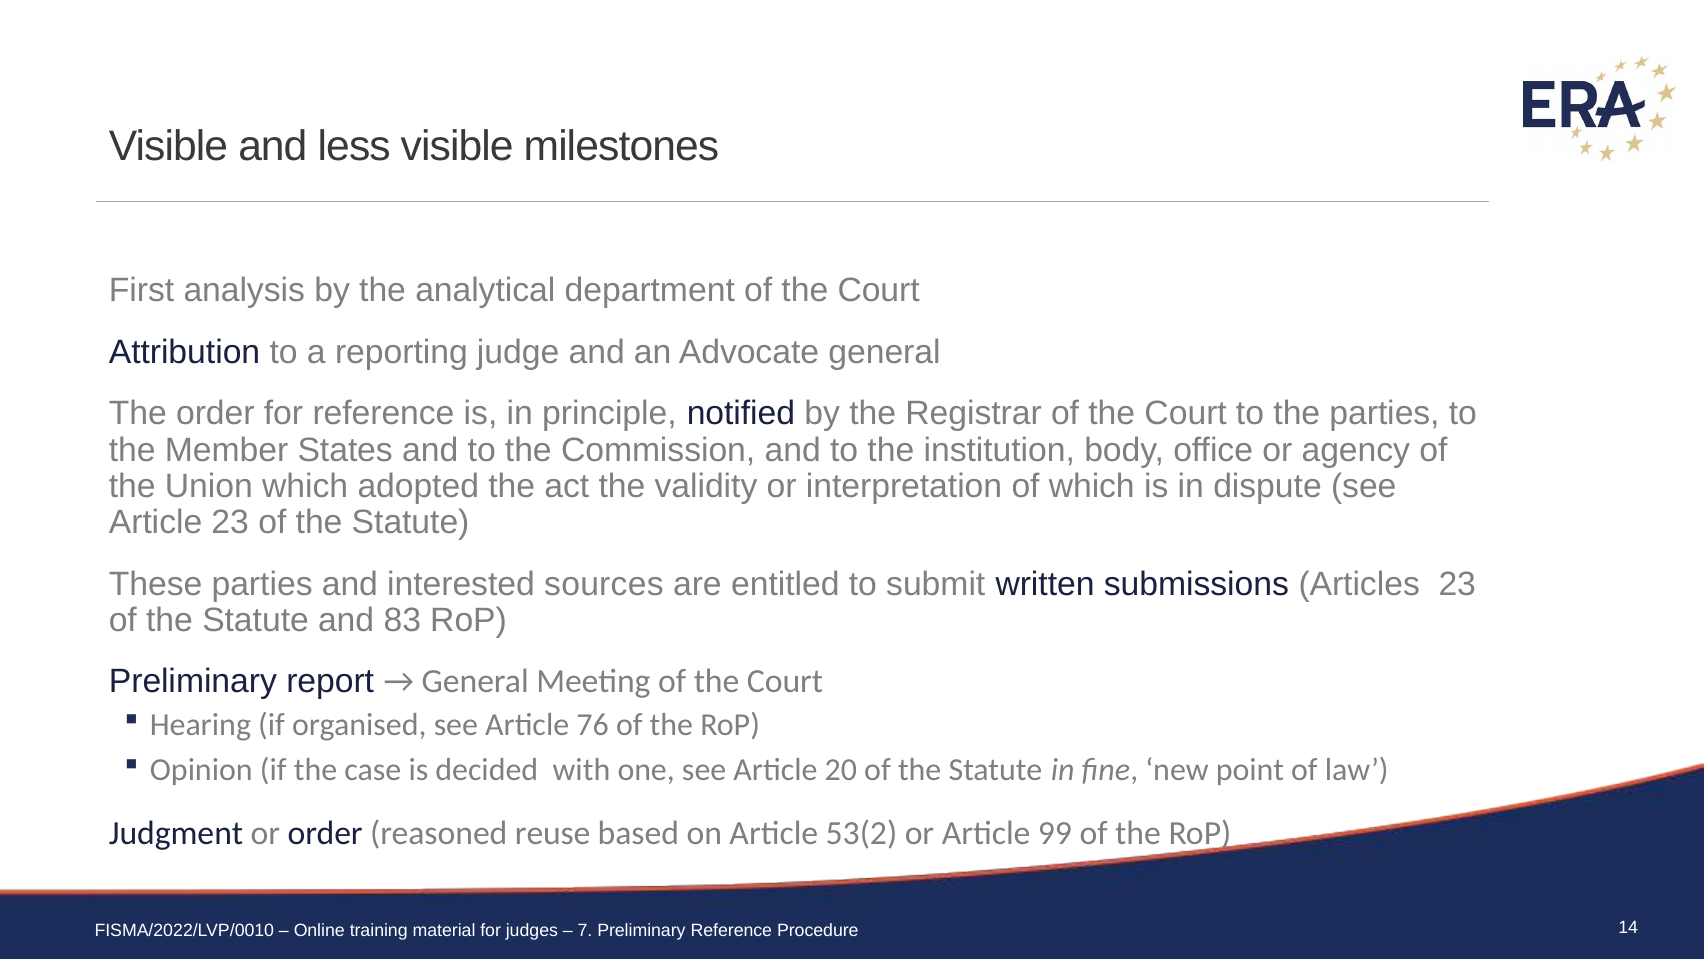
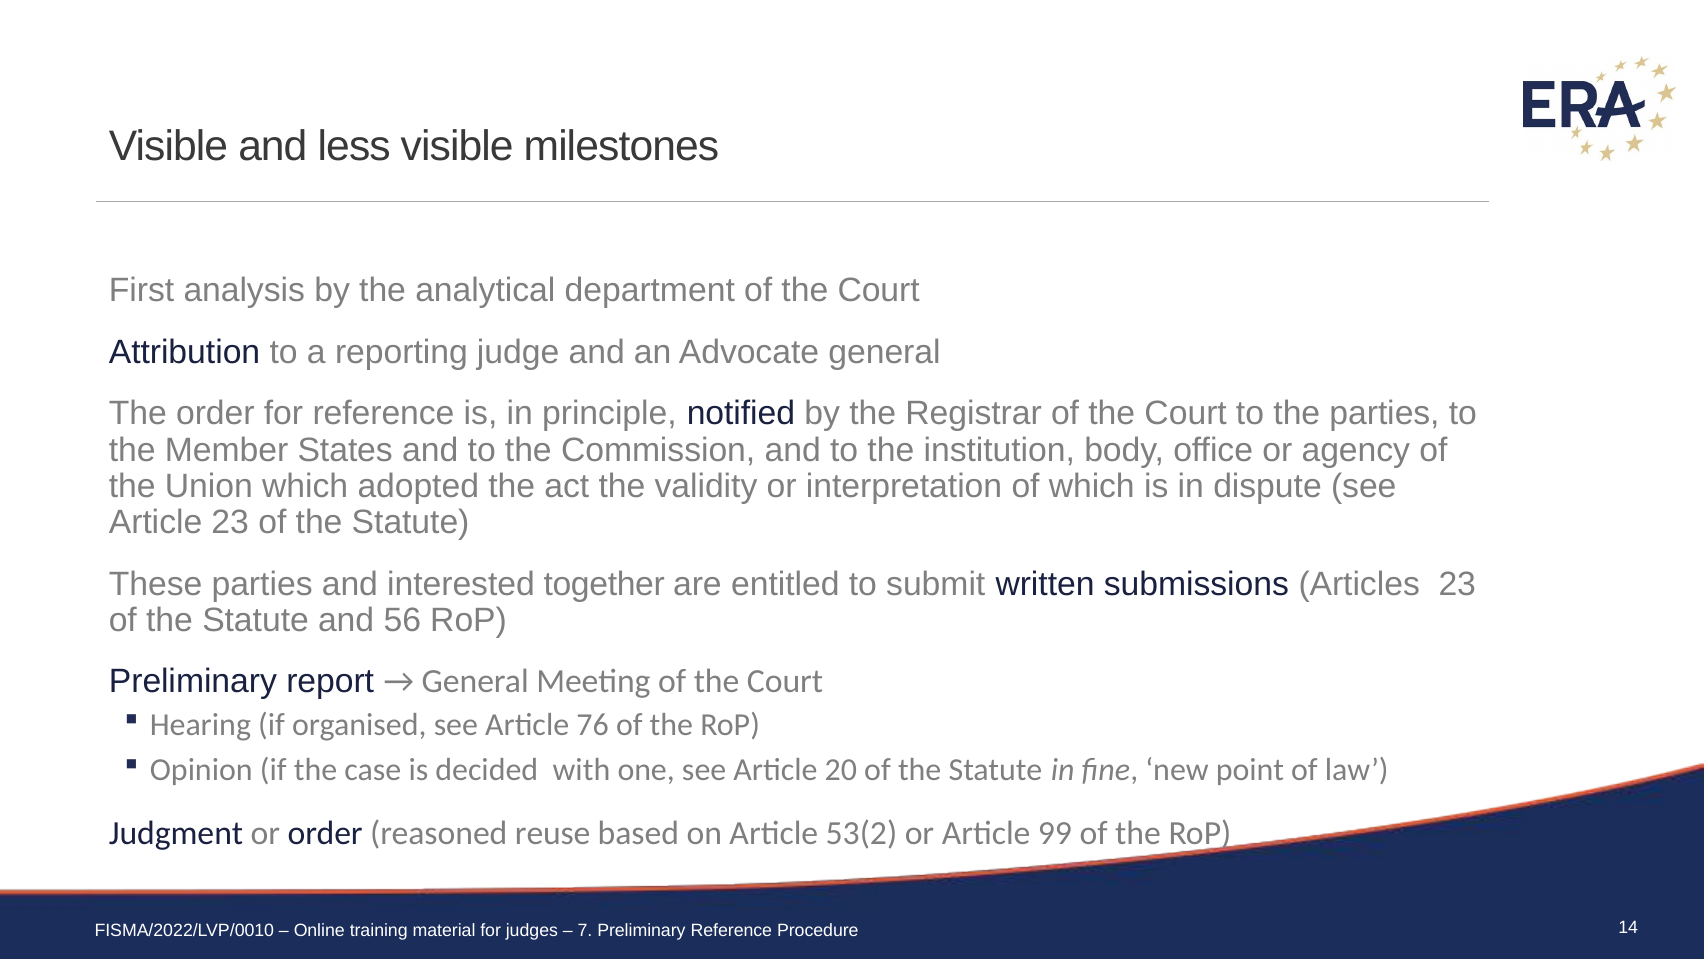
sources: sources -> together (604, 584)
83: 83 -> 56 (402, 620)
